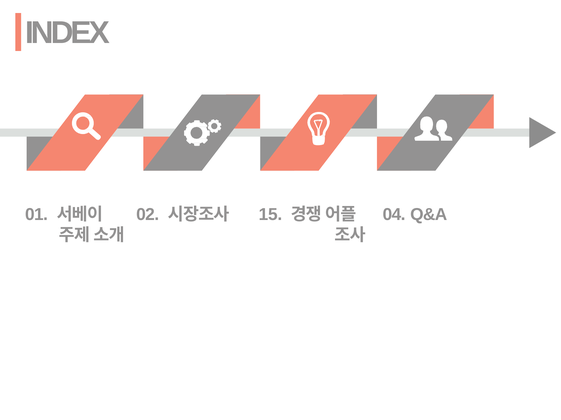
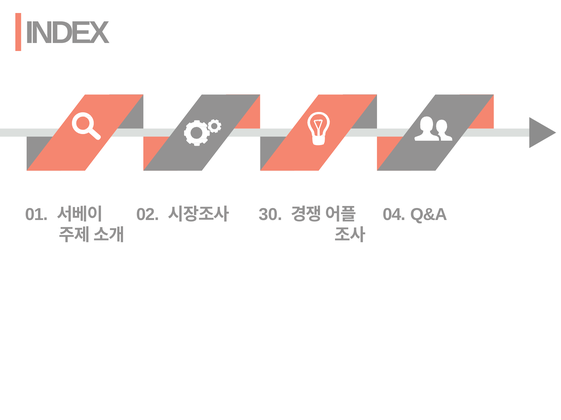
15: 15 -> 30 (270, 215)
